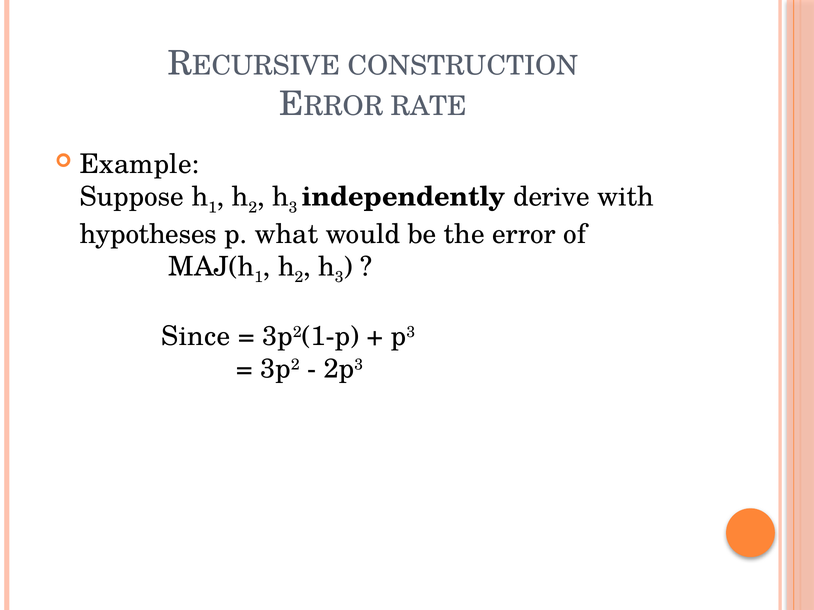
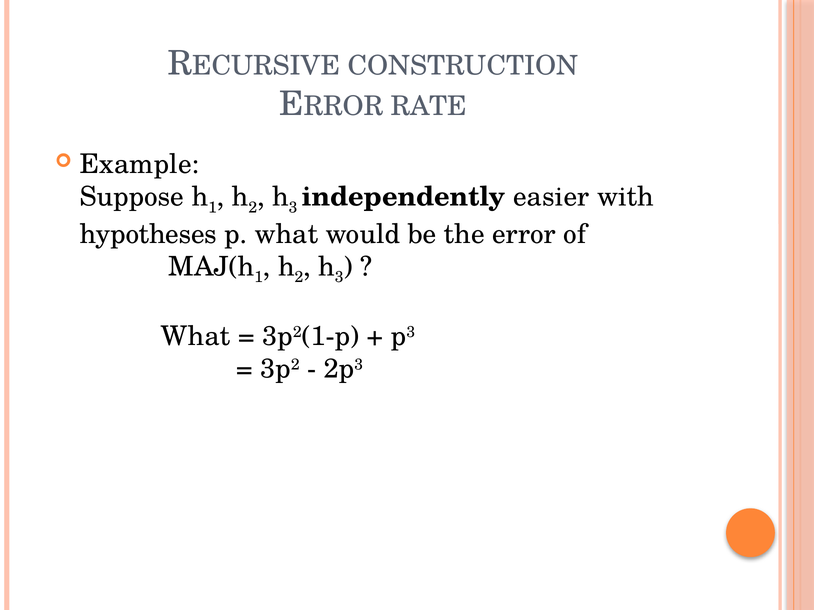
derive: derive -> easier (551, 197)
Since: Since -> What (196, 336)
